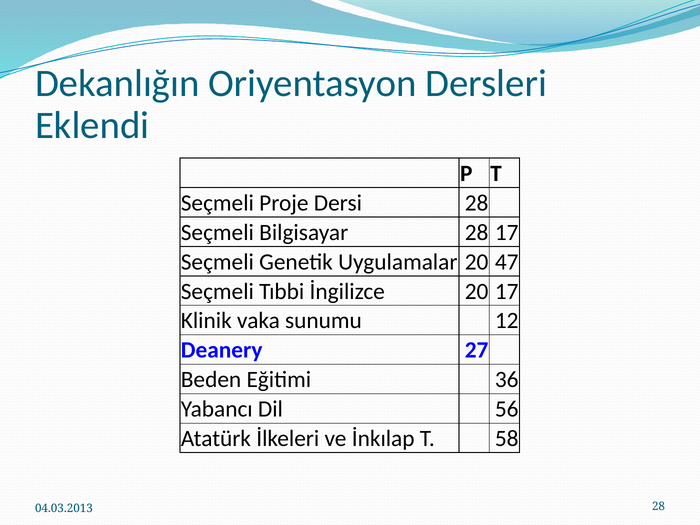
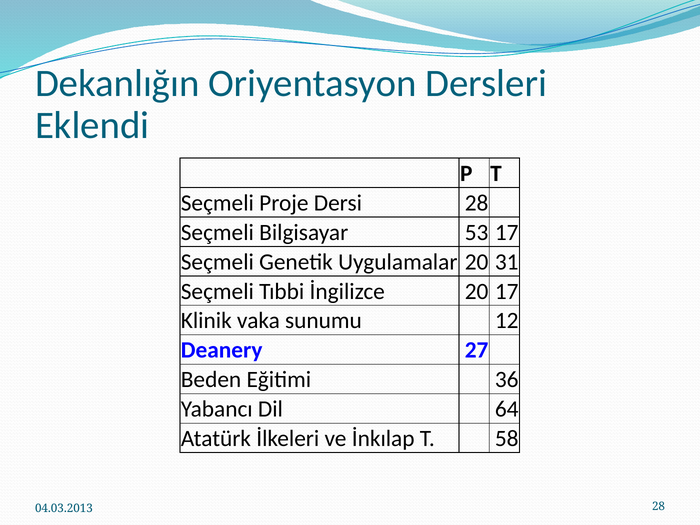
Bilgisayar 28: 28 -> 53 (477, 232)
47: 47 -> 31 (507, 262)
56: 56 -> 64 (507, 409)
